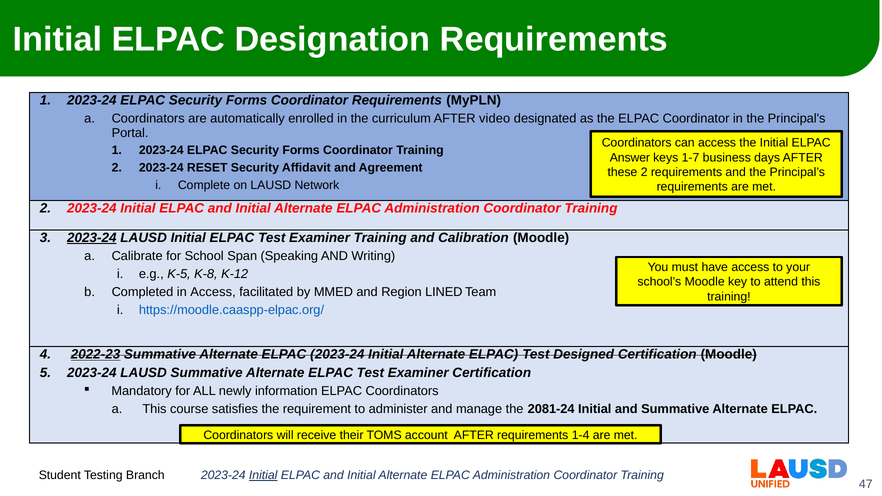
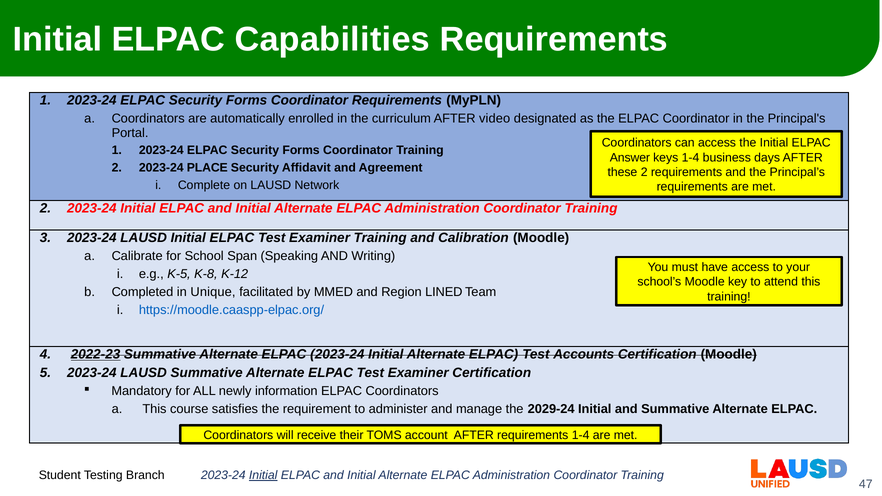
Designation: Designation -> Capabilities (332, 40)
keys 1-7: 1-7 -> 1-4 (691, 158)
RESET: RESET -> PLACE (207, 168)
2023-24 underline: present -> none (92, 238)
in Access: Access -> Unique (213, 292)
Designed: Designed -> Accounts (584, 354)
2081-24: 2081-24 -> 2029-24 (551, 409)
